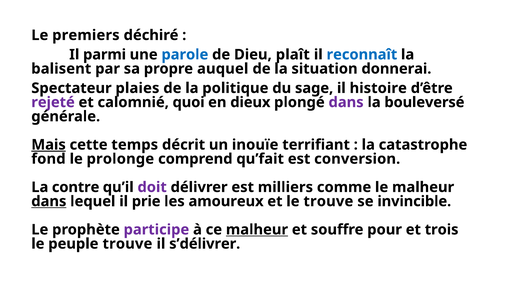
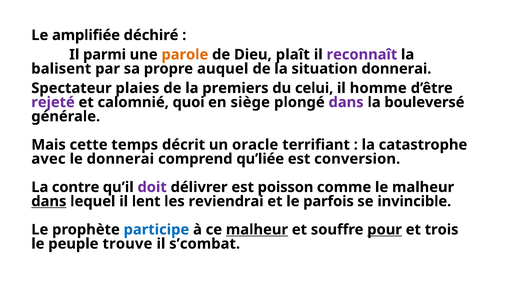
premiers: premiers -> amplifiée (86, 35)
parole colour: blue -> orange (185, 55)
reconnaît colour: blue -> purple (362, 55)
politique: politique -> premiers (235, 88)
sage: sage -> celui (314, 88)
histoire: histoire -> homme (378, 88)
dieux: dieux -> siège (250, 103)
Mais underline: present -> none (49, 145)
inouïe: inouïe -> oracle (255, 145)
fond: fond -> avec (48, 159)
le prolonge: prolonge -> donnerai (120, 159)
qu’fait: qu’fait -> qu’liée (260, 159)
milliers: milliers -> poisson (286, 188)
prie: prie -> lent (146, 202)
amoureux: amoureux -> reviendrai (226, 202)
le trouve: trouve -> parfois (329, 202)
participe colour: purple -> blue (156, 230)
pour underline: none -> present (385, 230)
s’délivrer: s’délivrer -> s’combat (205, 244)
